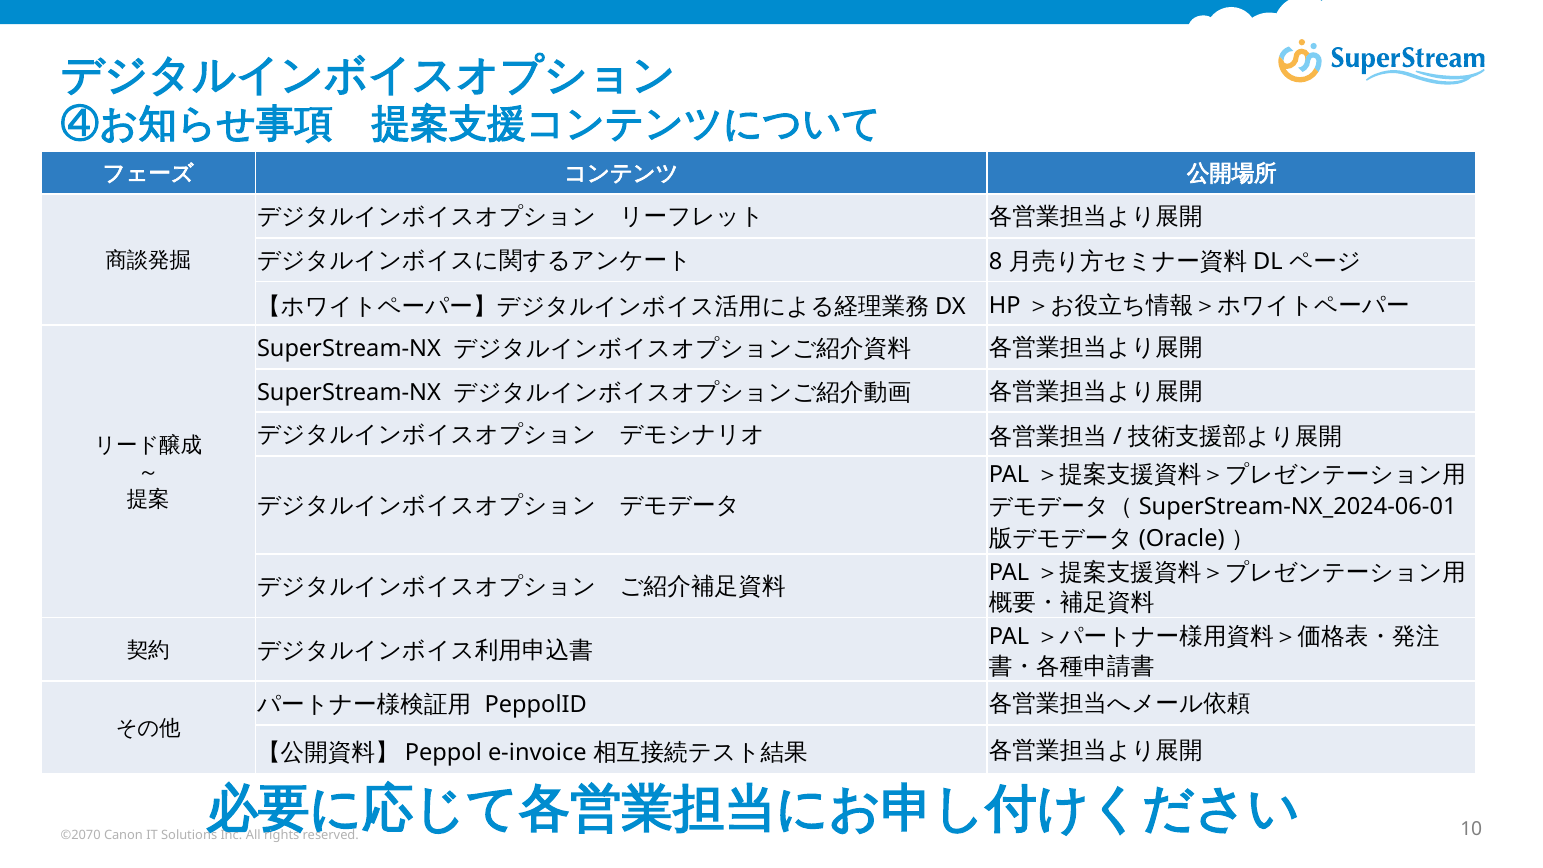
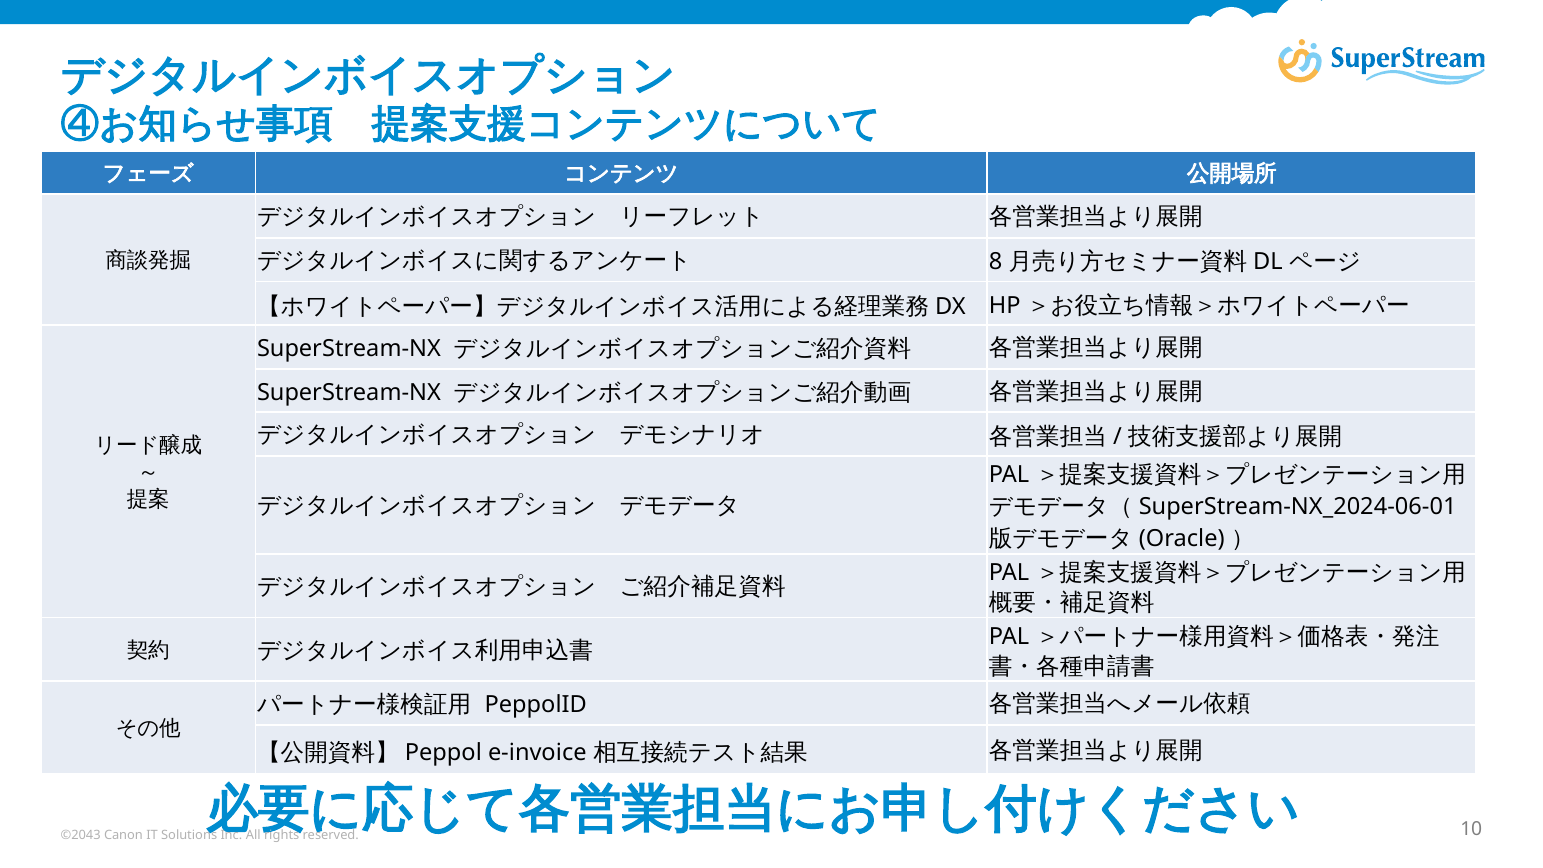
©2070: ©2070 -> ©2043 (81, 835)
